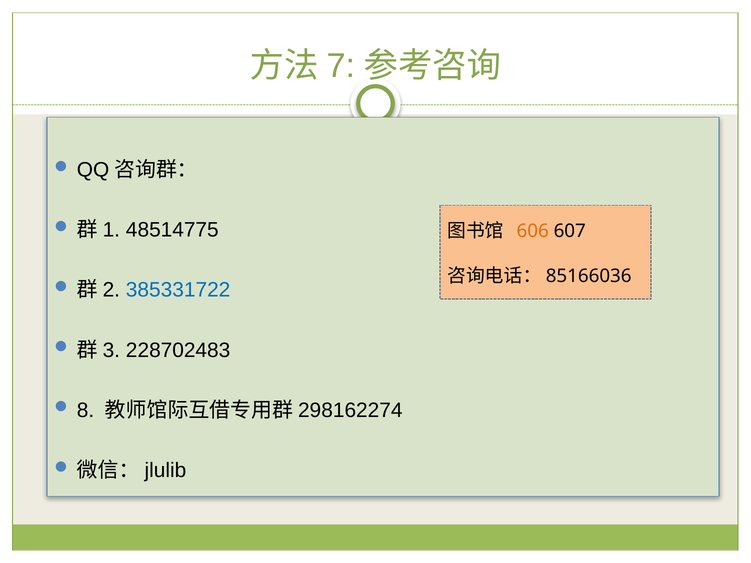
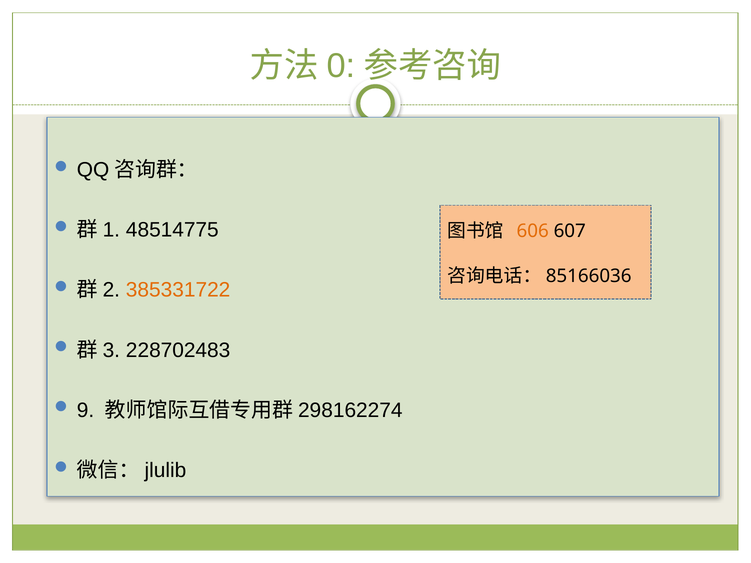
7: 7 -> 0 (341, 66)
385331722 colour: blue -> orange (178, 290)
8: 8 -> 9 (86, 410)
